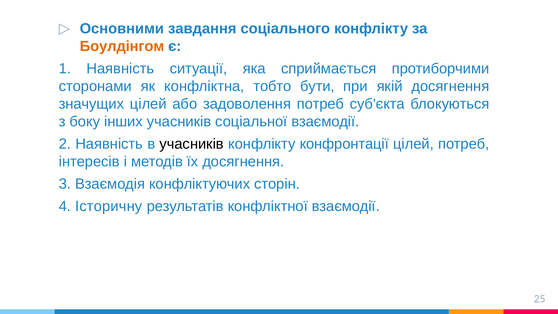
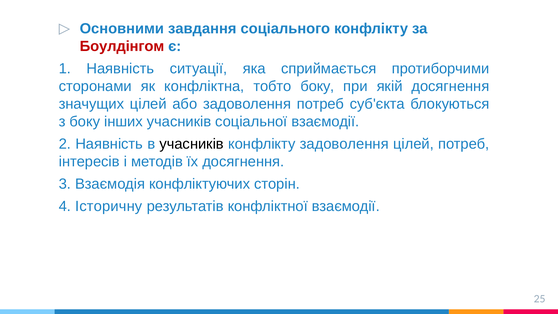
Боулдінгом colour: orange -> red (122, 46)
тобто бути: бути -> боку (317, 86)
конфлікту конфронтації: конфронтації -> задоволення (344, 144)
